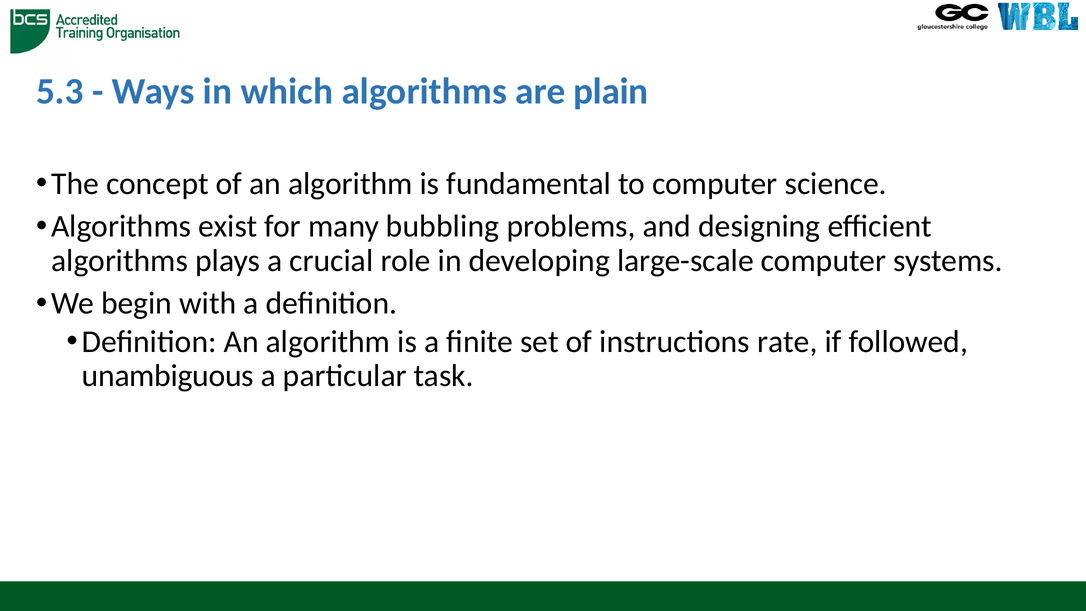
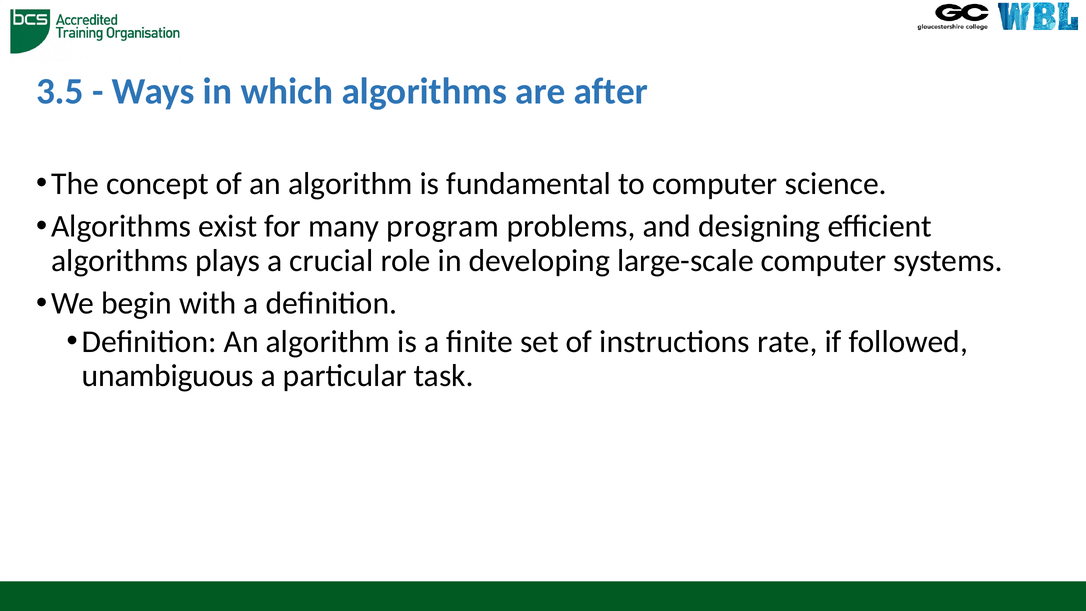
5.3: 5.3 -> 3.5 (60, 91)
plain: plain -> after (611, 91)
bubbling: bubbling -> program (443, 226)
